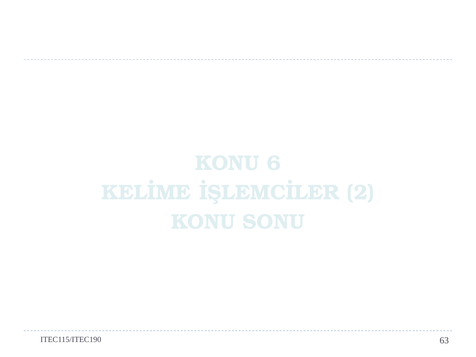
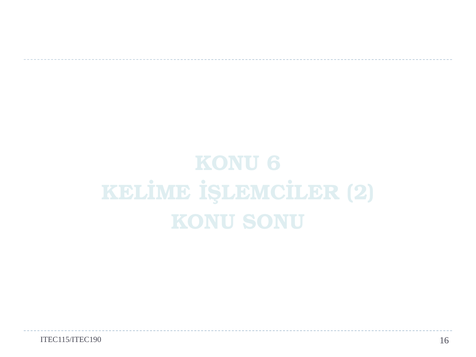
63: 63 -> 16 (444, 340)
